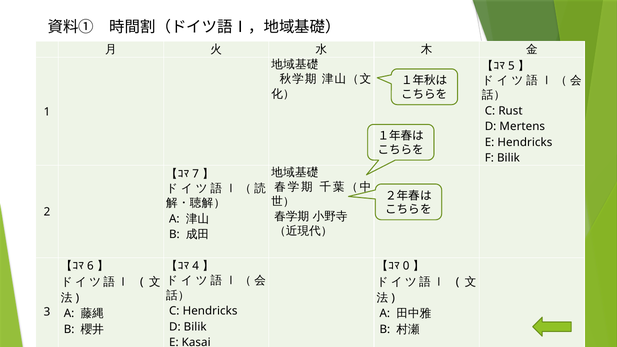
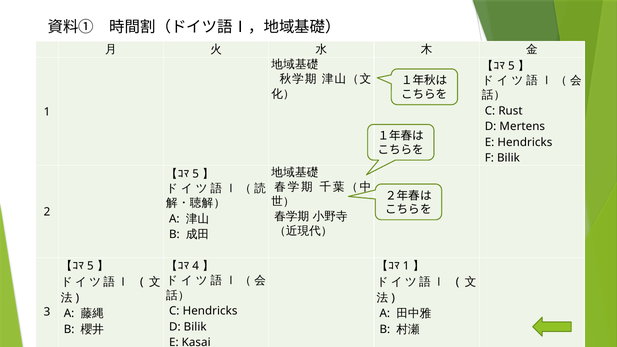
7: 7 -> 5 (196, 174)
6: 6 -> 5 (90, 266)
0: 0 -> 1 (406, 266)
